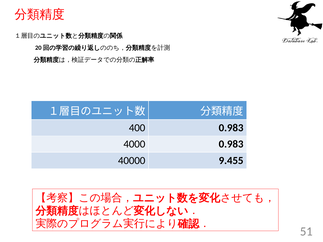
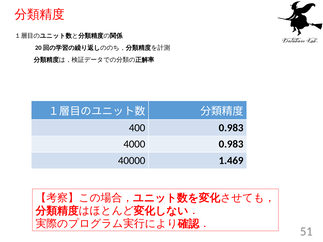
9.455: 9.455 -> 1.469 (231, 161)
